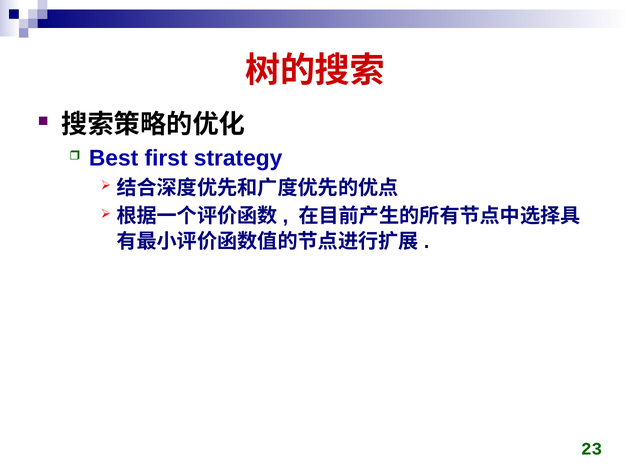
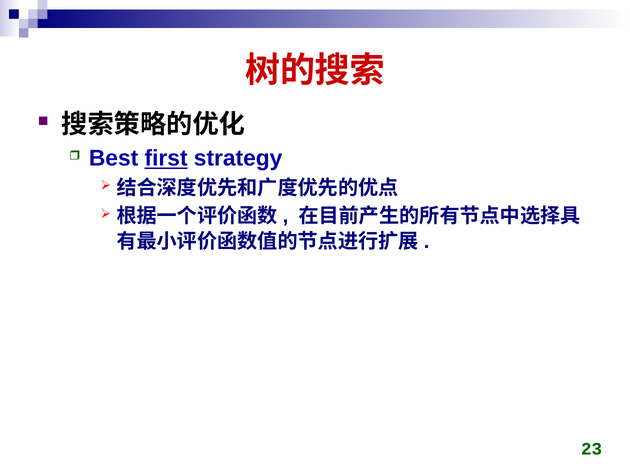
first underline: none -> present (166, 159)
